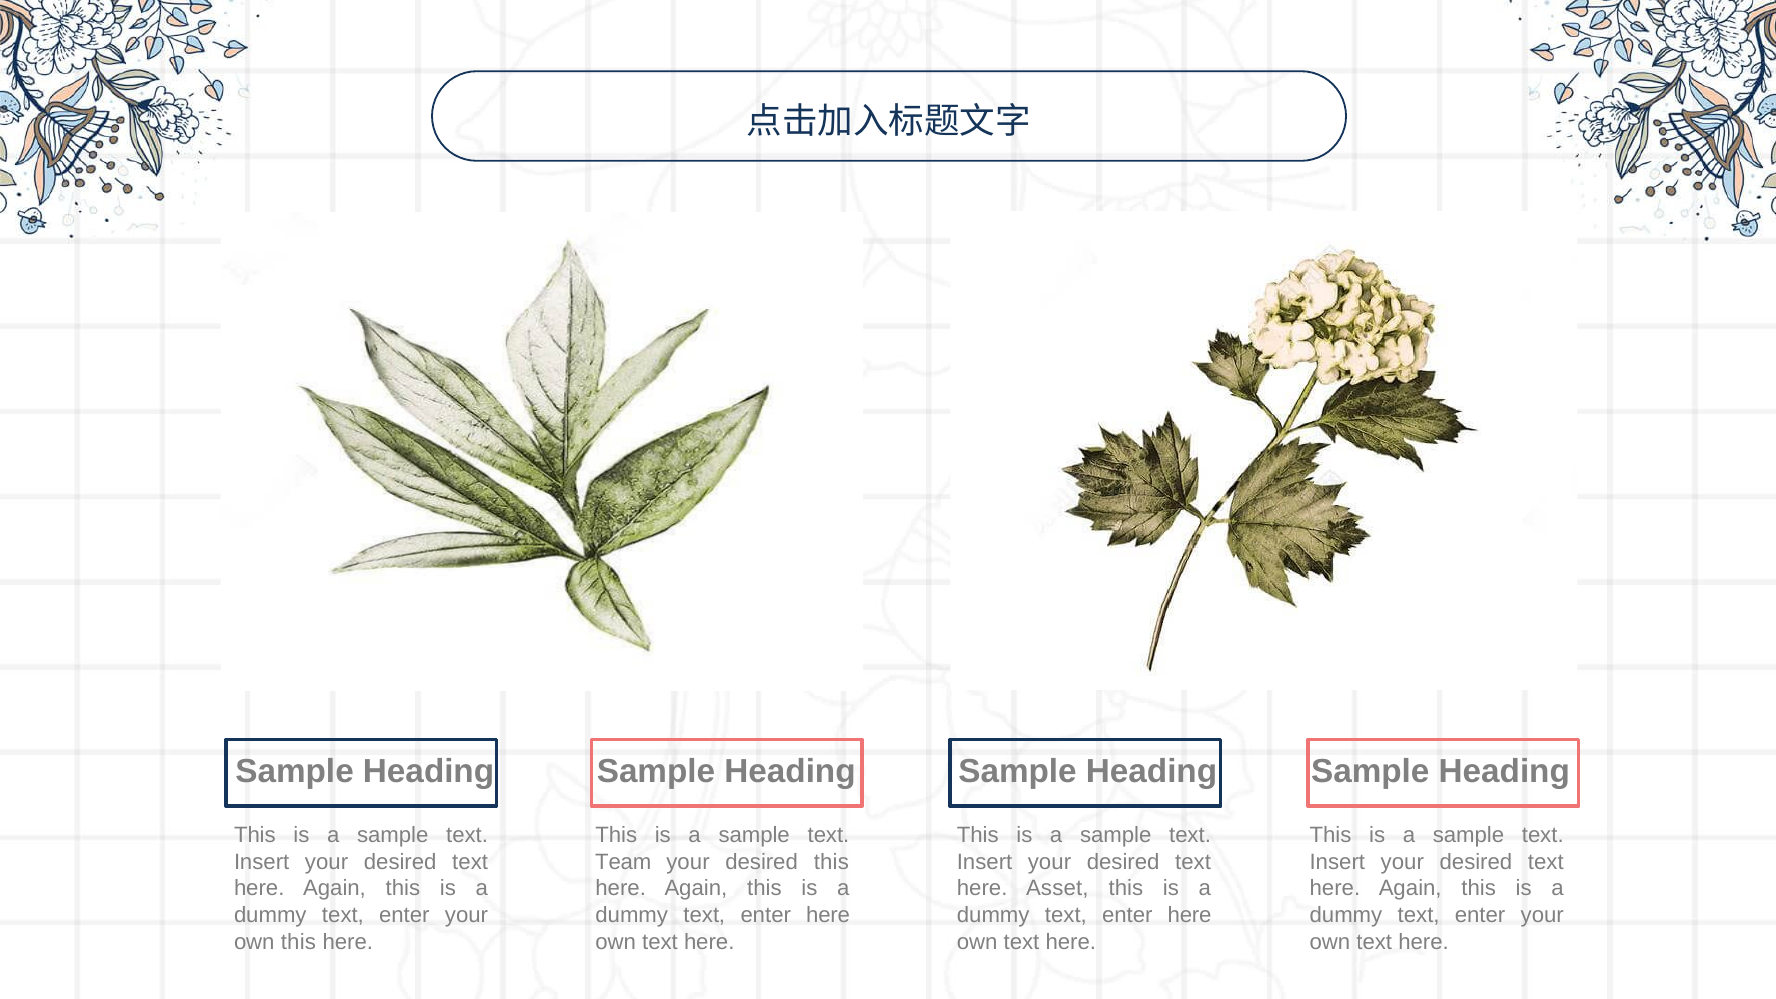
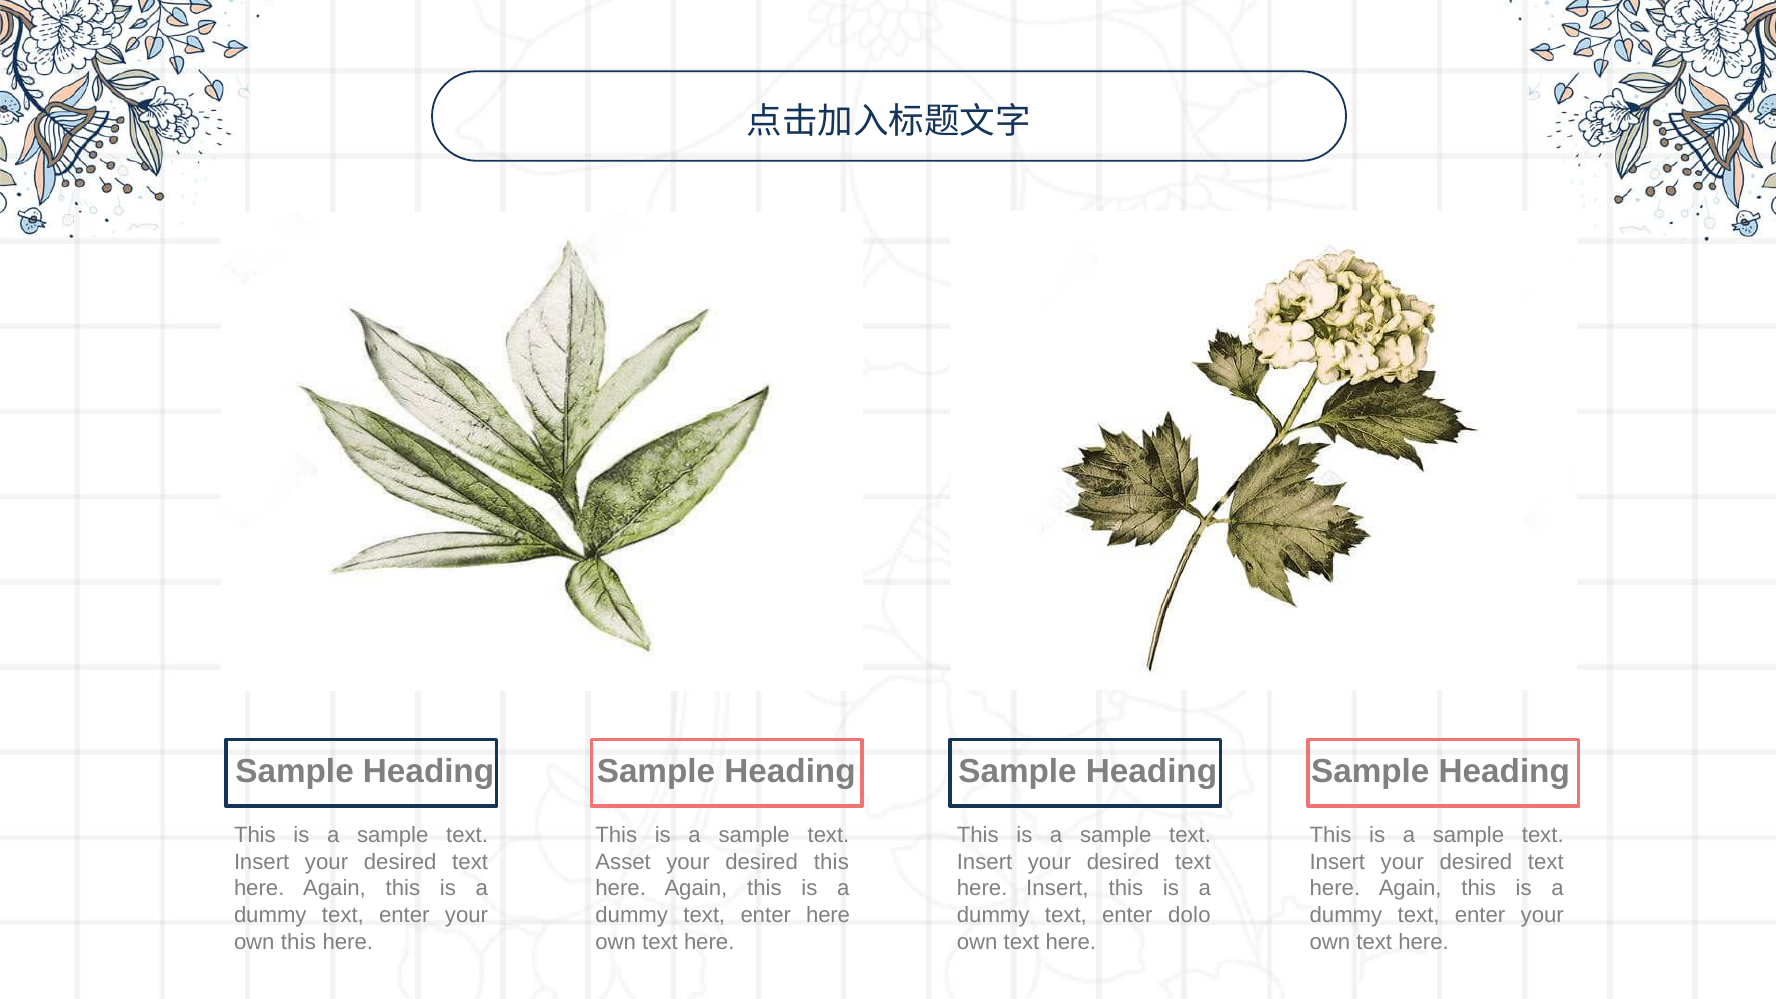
Team: Team -> Asset (623, 862)
here Asset: Asset -> Insert (1057, 889)
here: here -> dolo (1189, 915)
